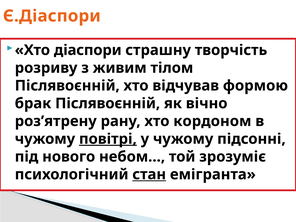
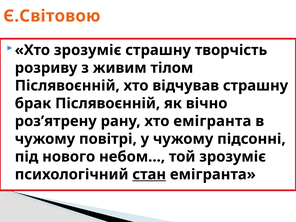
Є.Діаспори: Є.Діаспори -> Є.Світовою (52, 16)
Хто діаспори: діаспори -> зрозуміє (88, 50)
відчував формою: формою -> страшну (256, 86)
хто кордоном: кордоном -> емігранта (212, 121)
повітрі underline: present -> none (108, 139)
